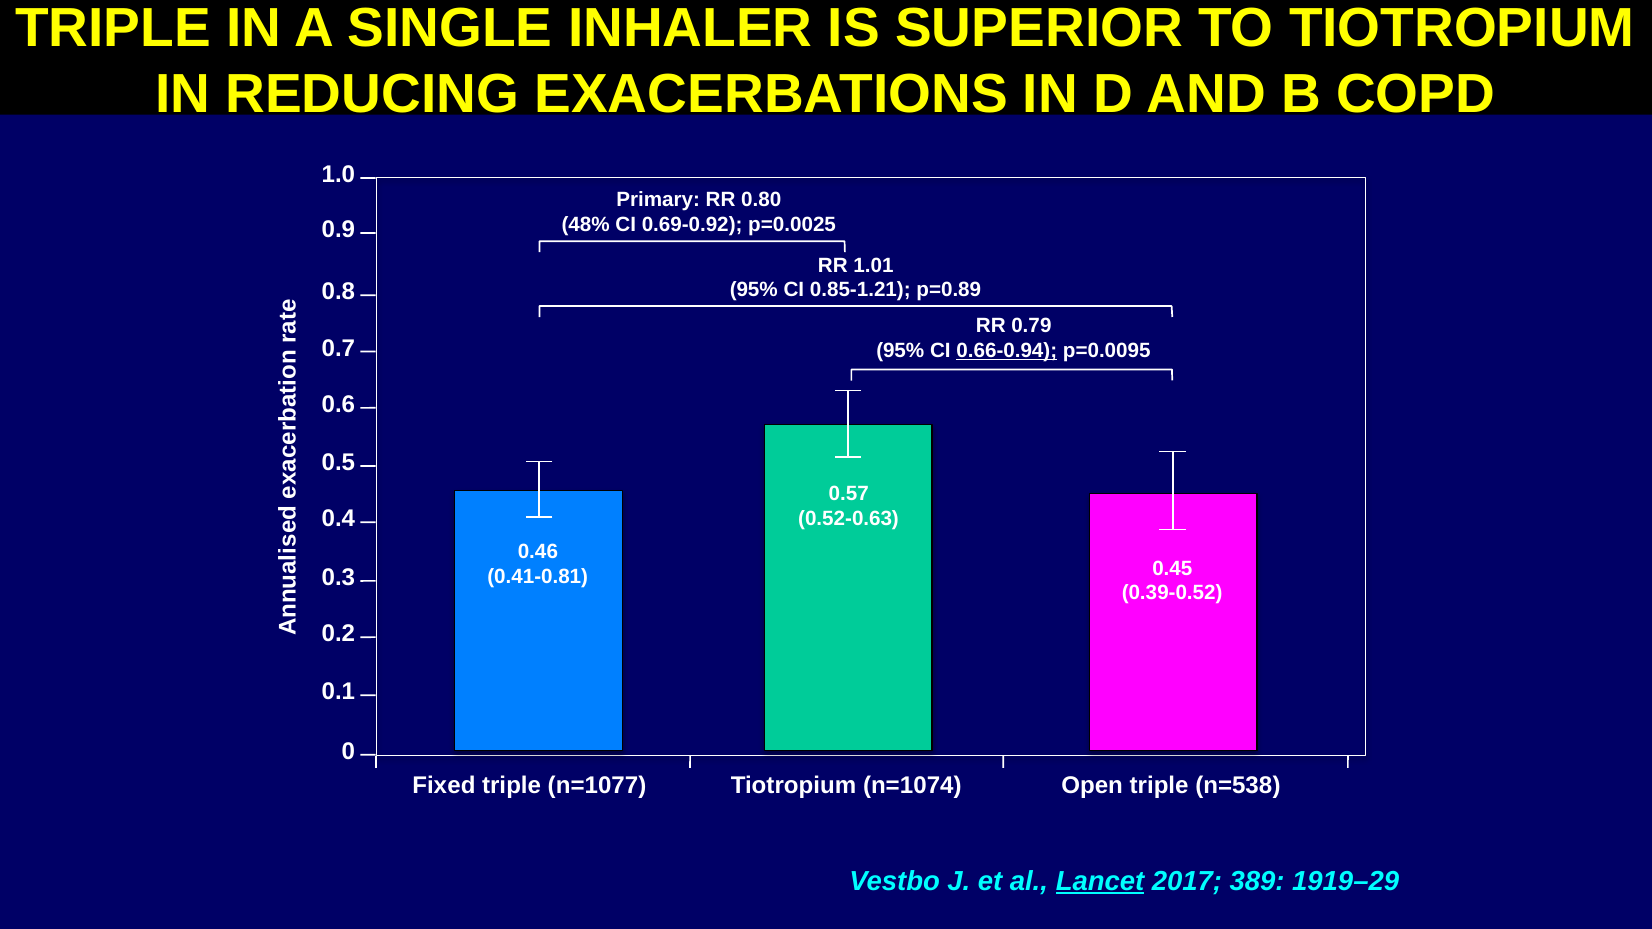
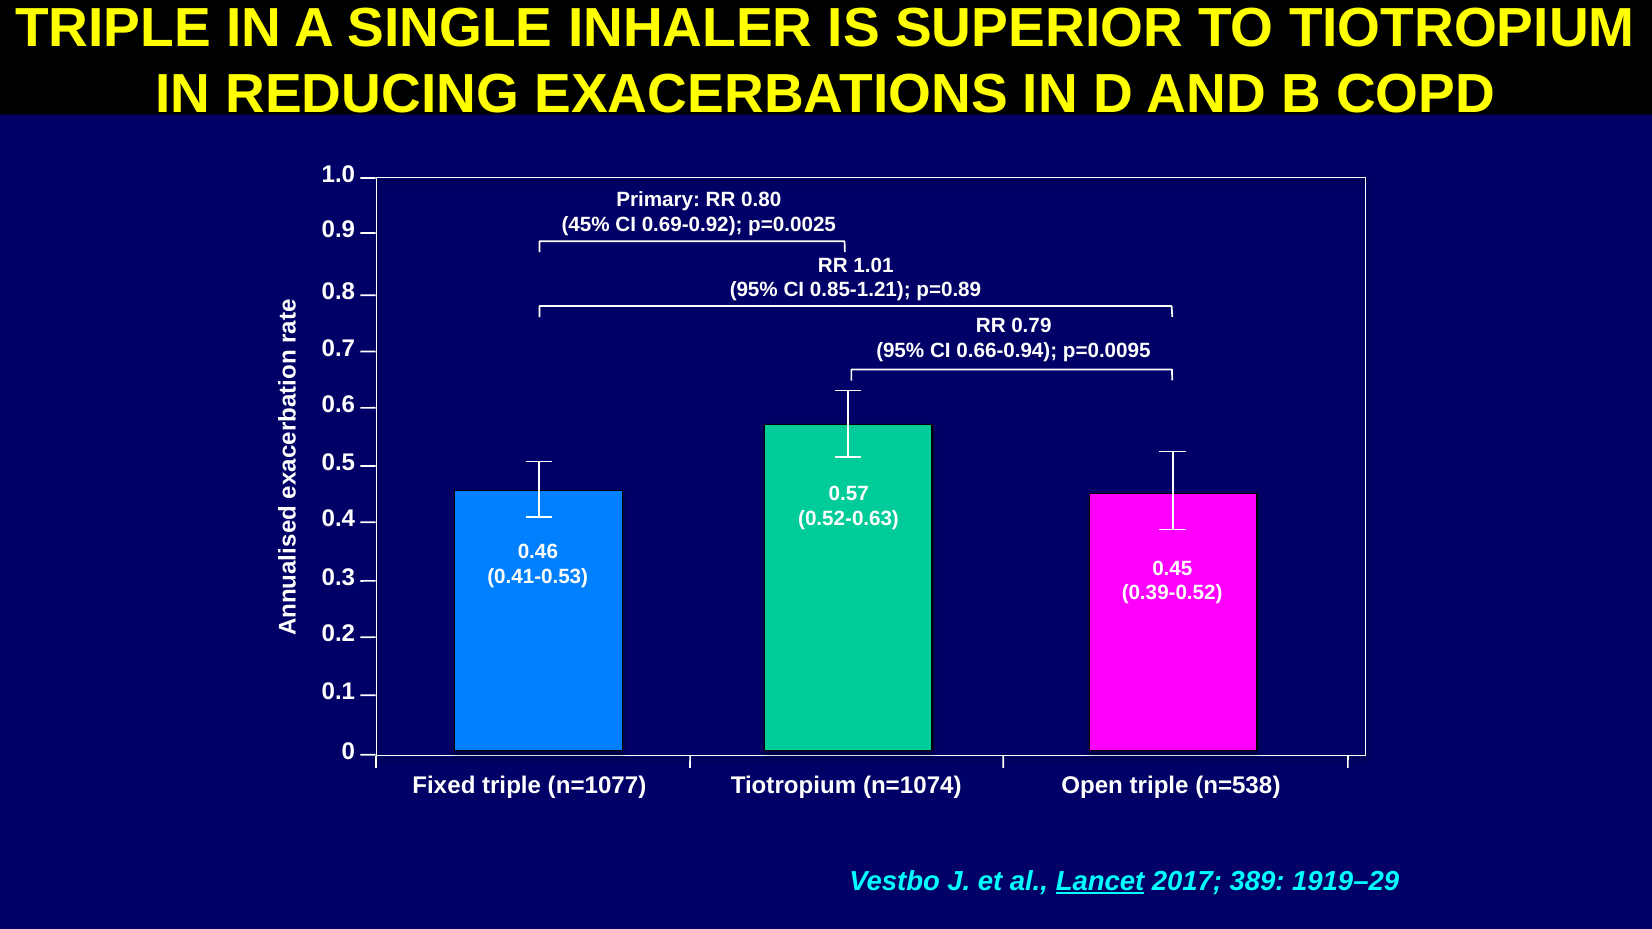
48%: 48% -> 45% (586, 225)
0.66-0.94 underline: present -> none (1007, 350)
0.41-0.81: 0.41-0.81 -> 0.41-0.53 (538, 576)
